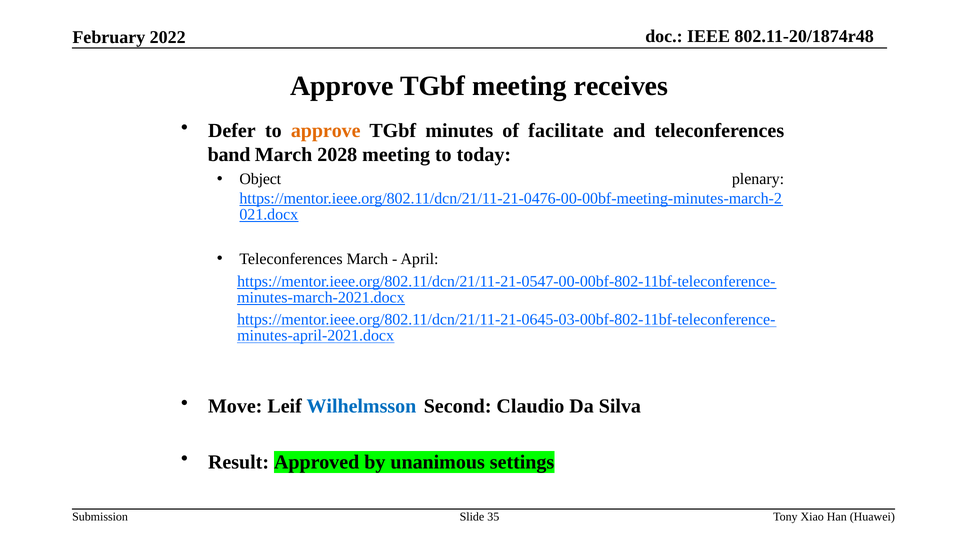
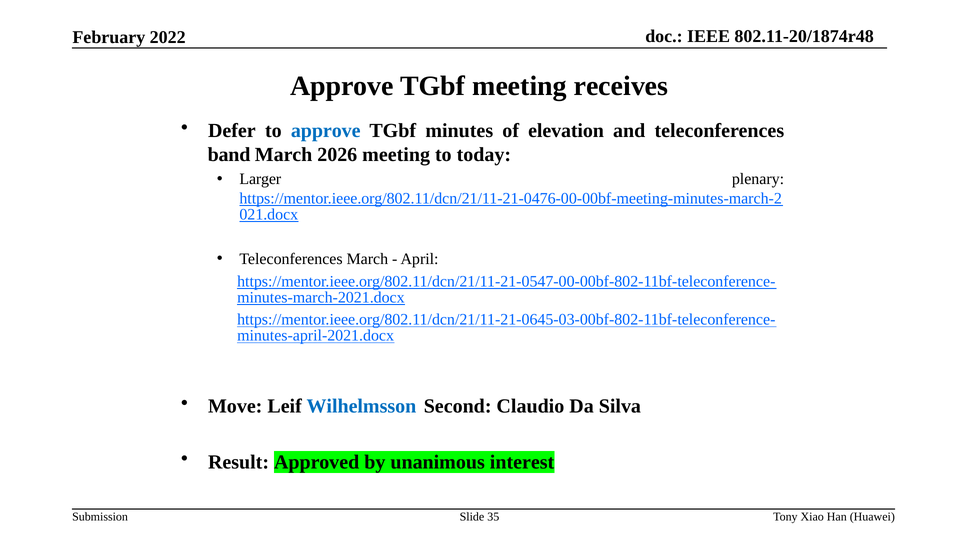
approve colour: orange -> blue (326, 131)
facilitate: facilitate -> elevation (566, 131)
2028: 2028 -> 2026 (337, 155)
Object: Object -> Larger (260, 179)
settings: settings -> interest (522, 462)
